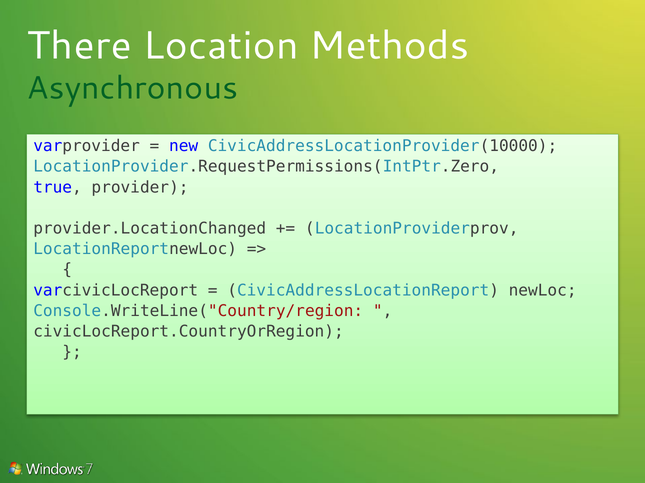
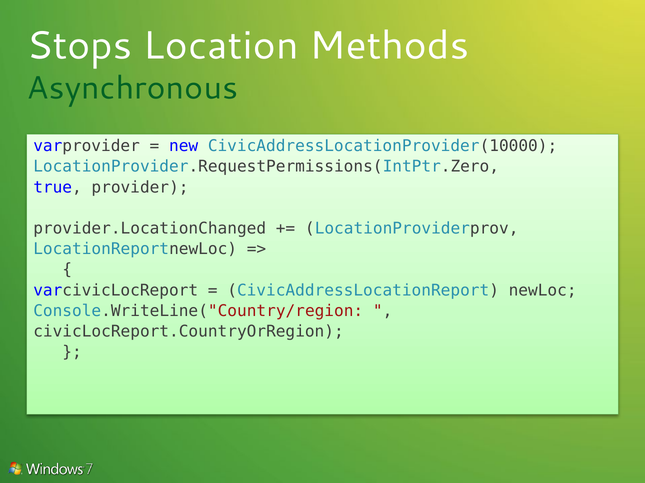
There: There -> Stops (80, 46)
